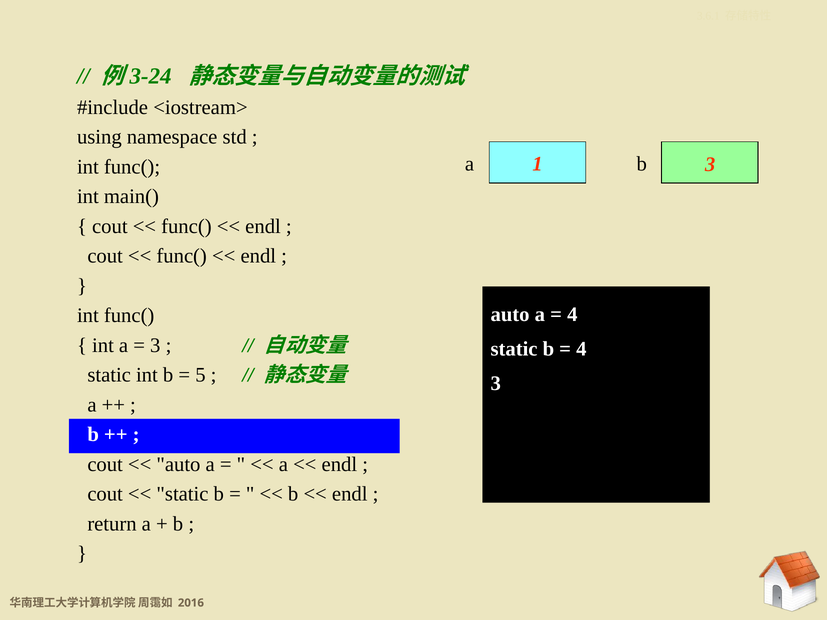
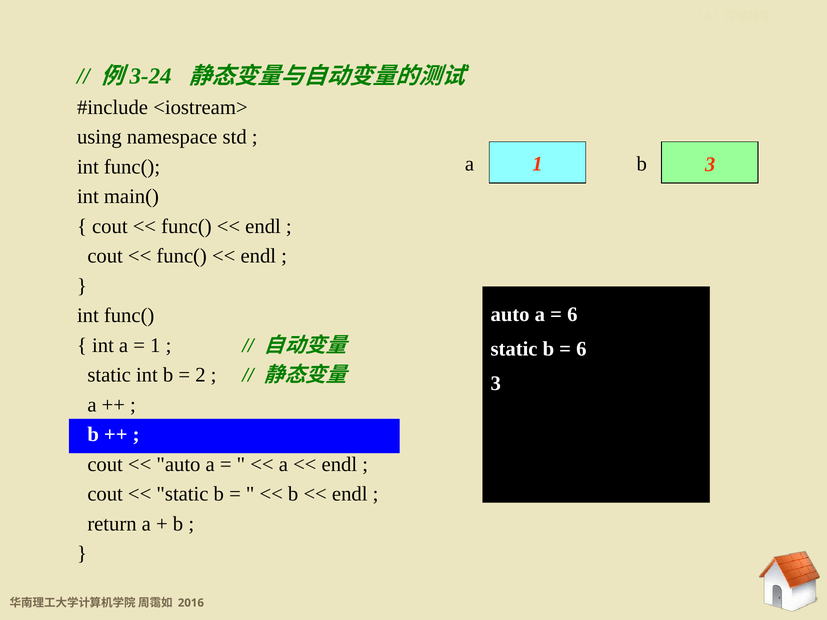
4: 4 -> 6 (572, 314)
3: 3 -> 1 (155, 345)
4: 4 -> 6 (581, 349)
5: 5 -> 2 (200, 375)
